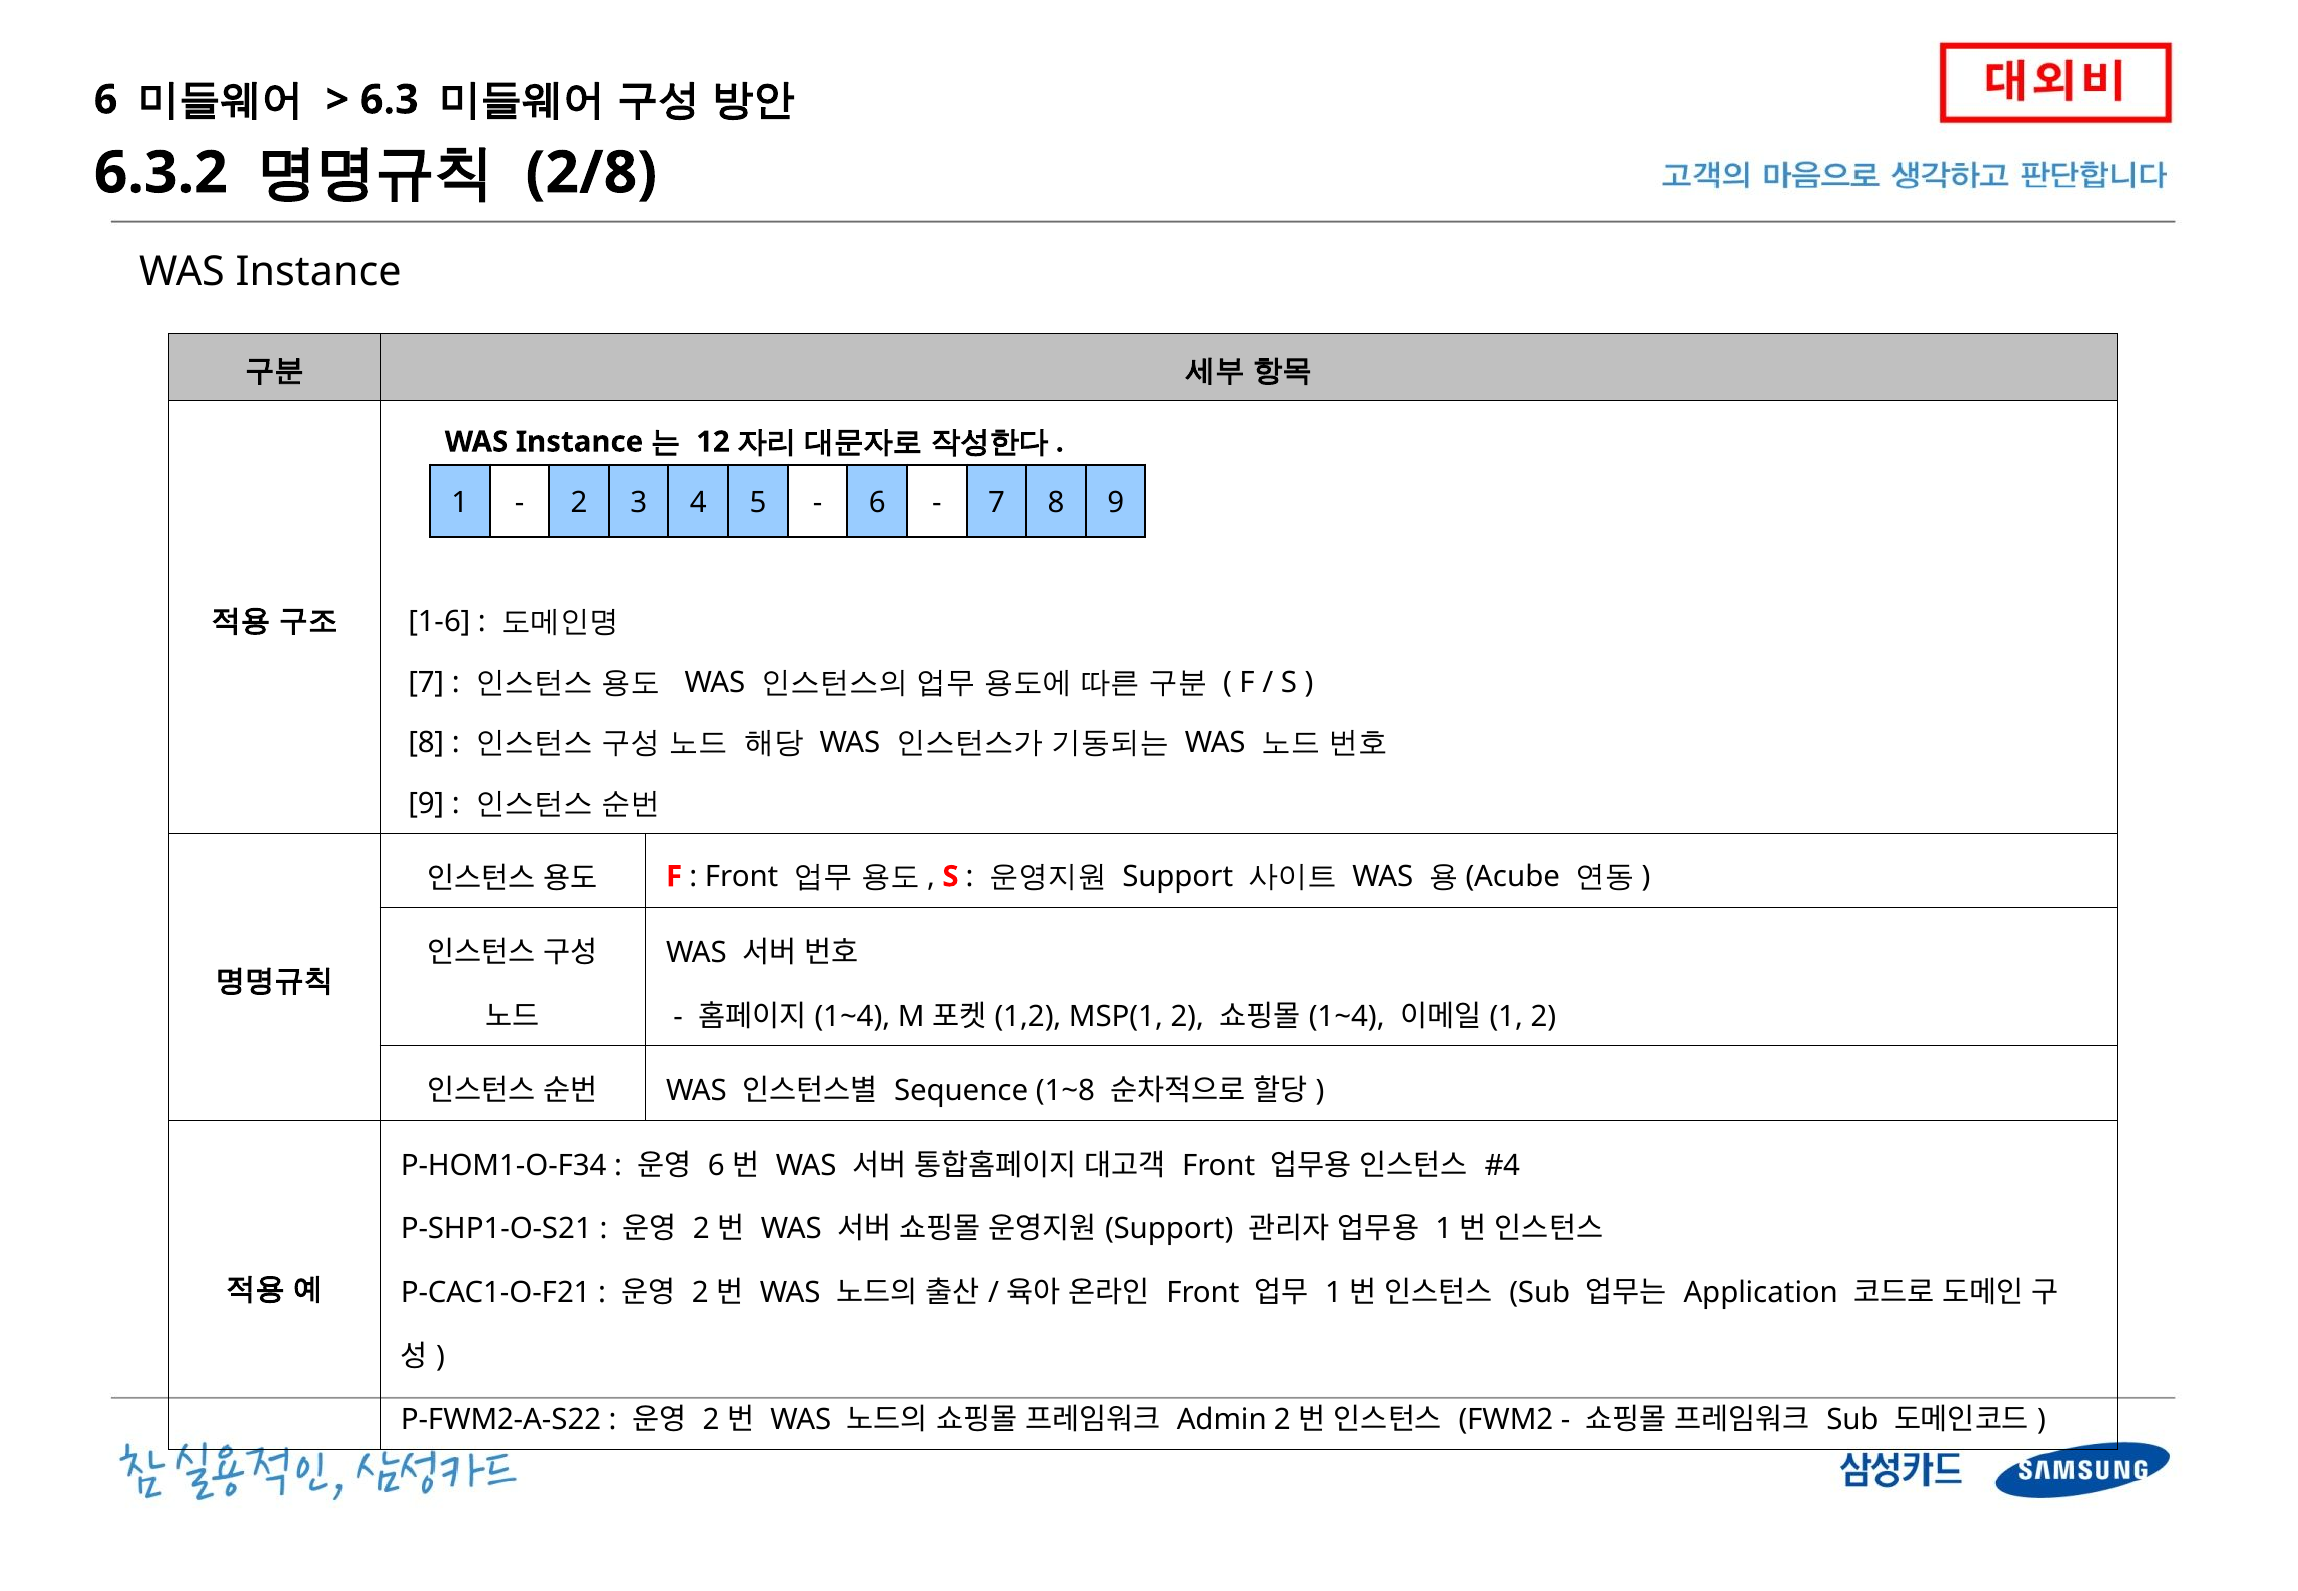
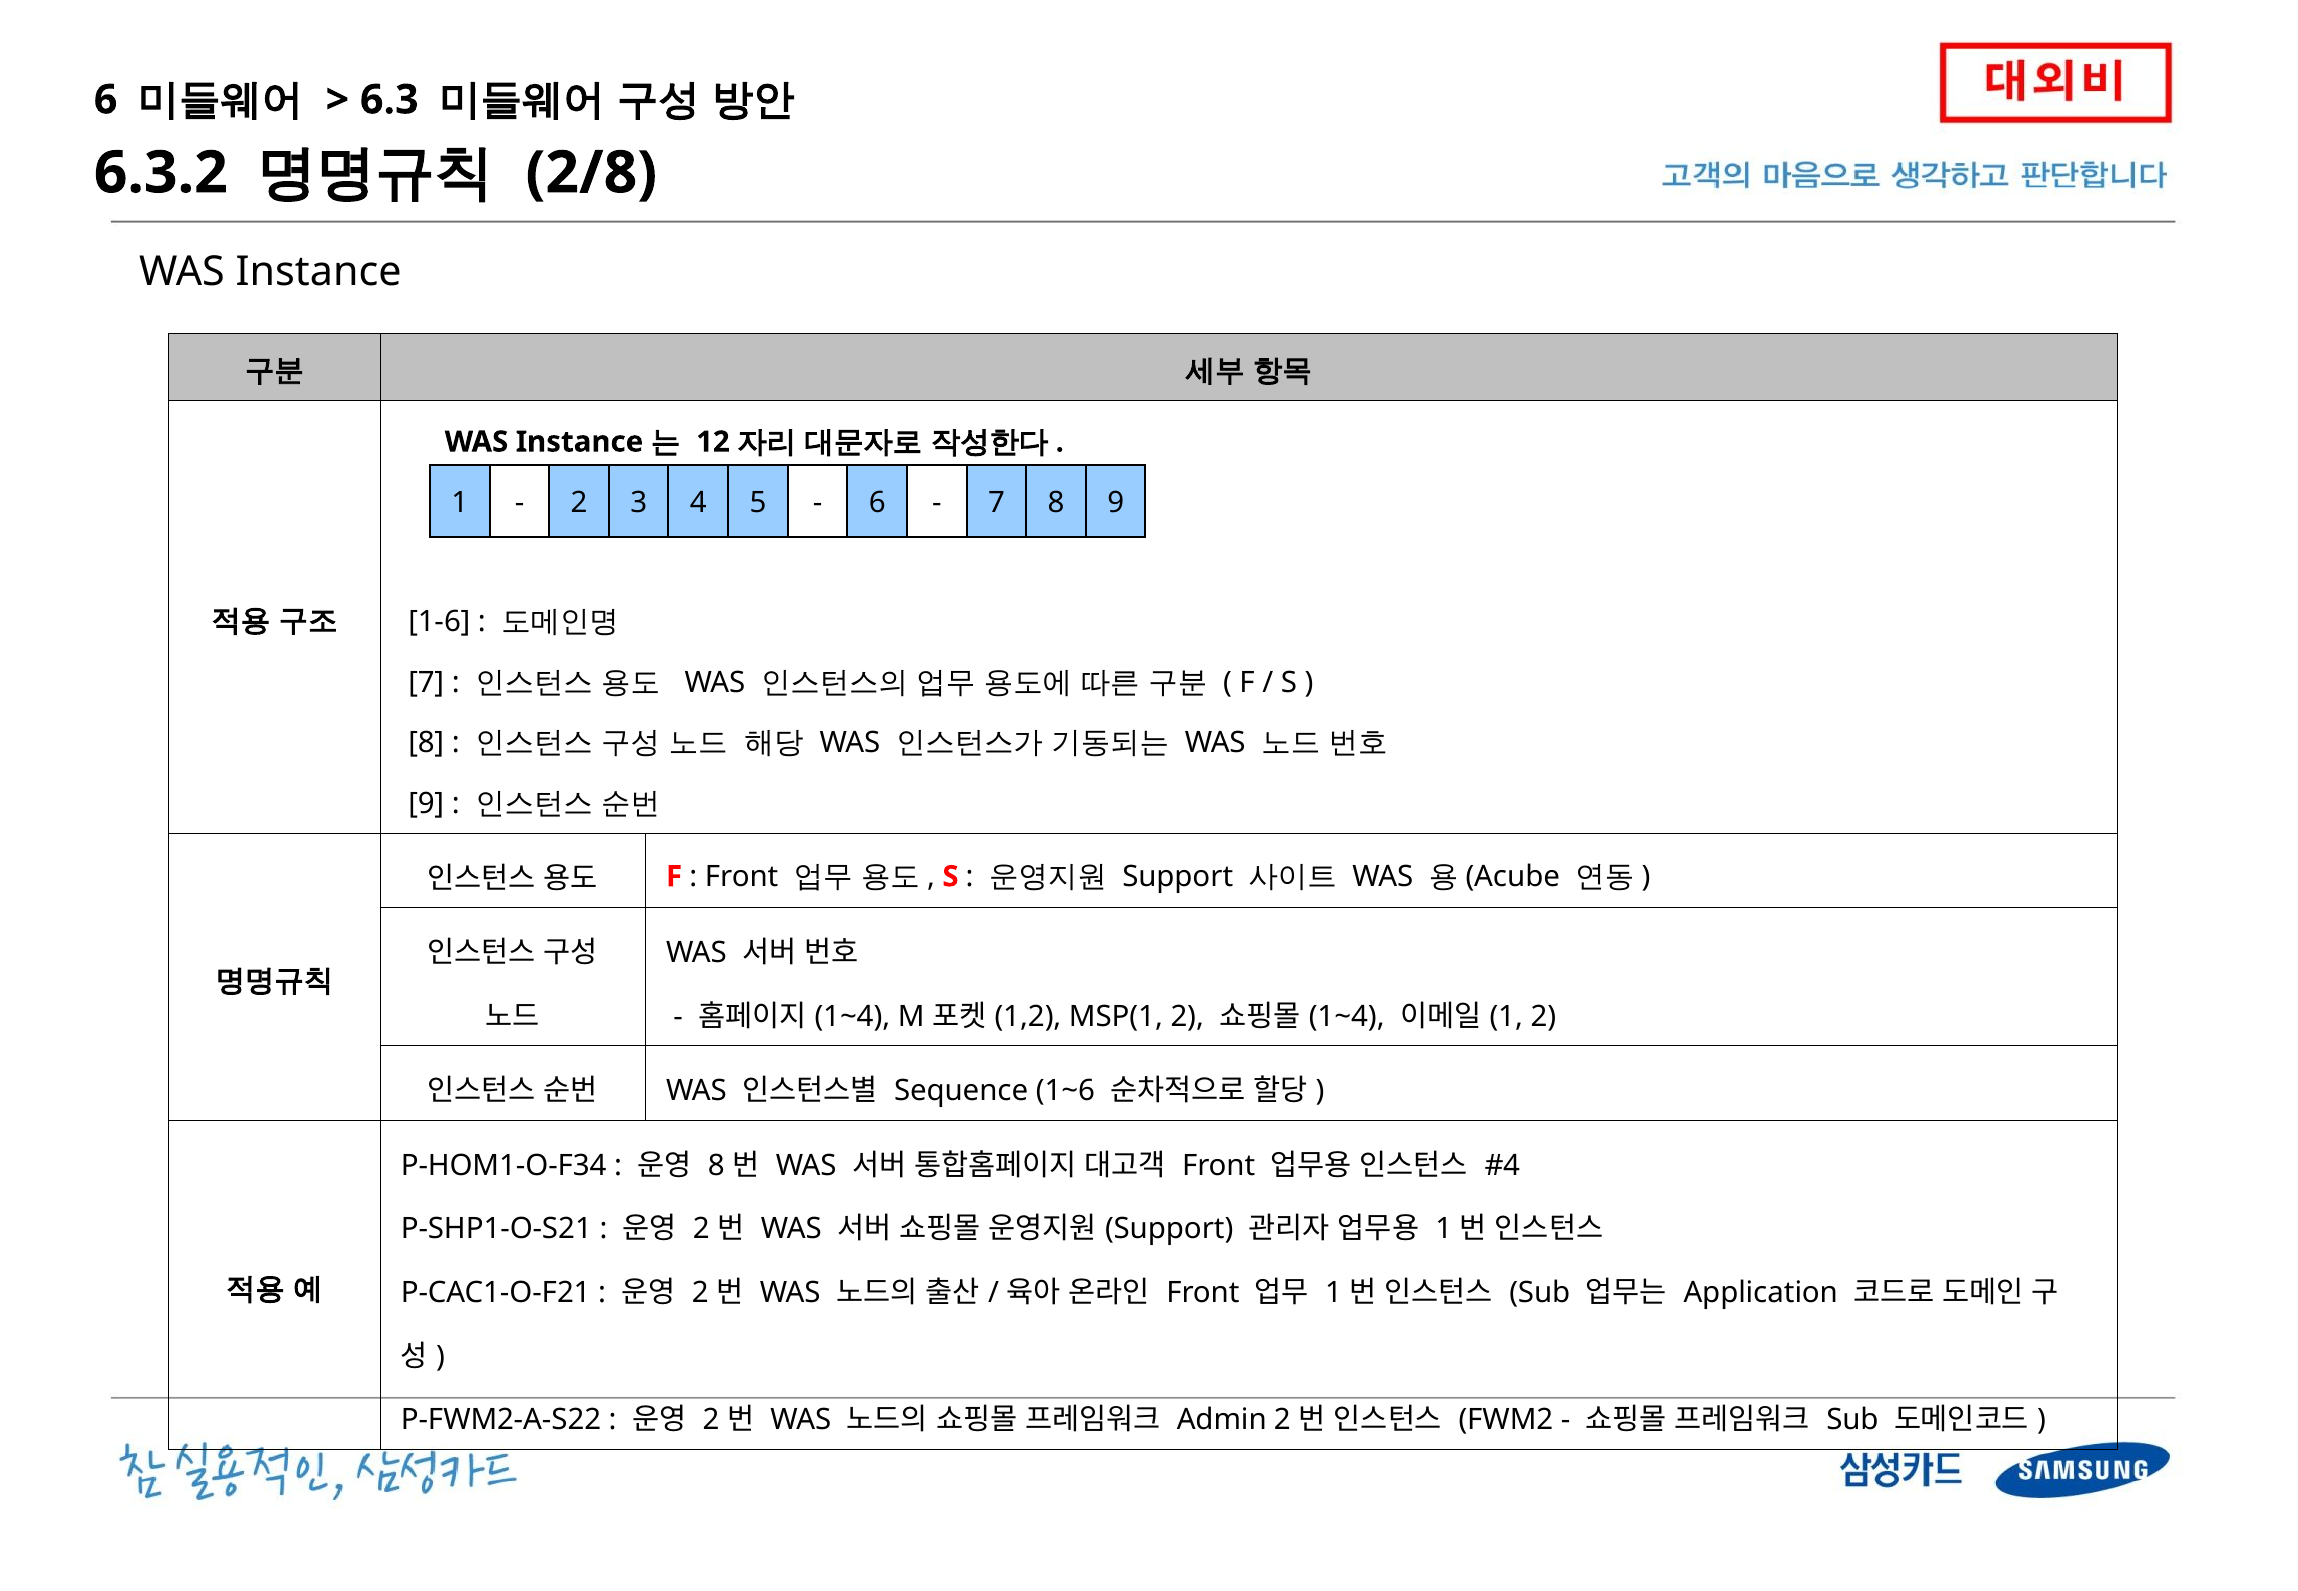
1~8: 1~8 -> 1~6 (1065, 1091)
6: 6 -> 8 (716, 1166)
